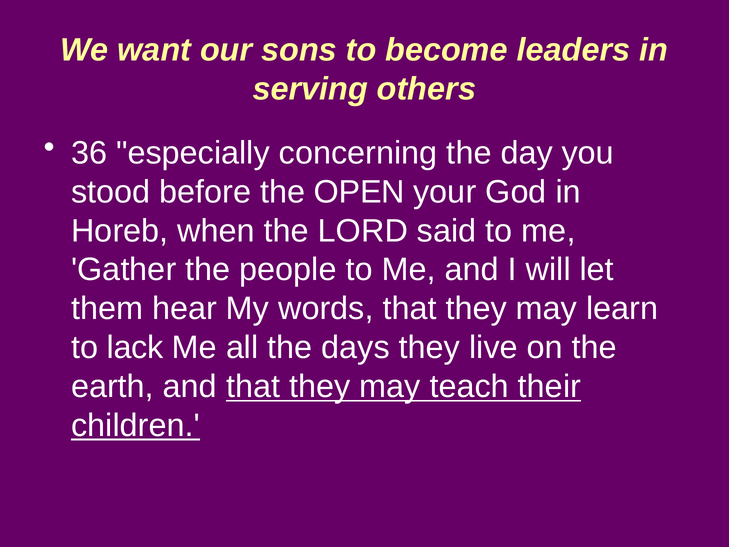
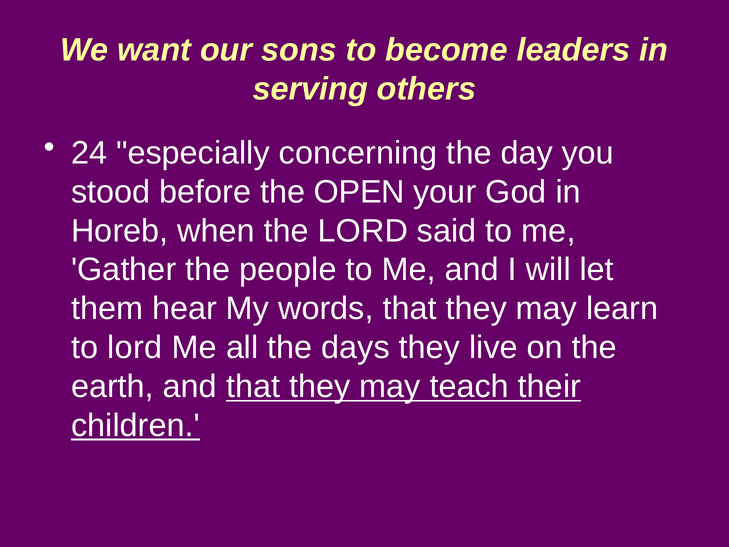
36: 36 -> 24 (89, 153)
to lack: lack -> lord (135, 347)
